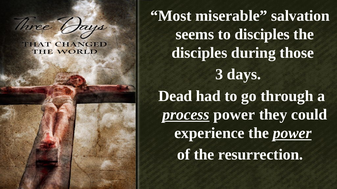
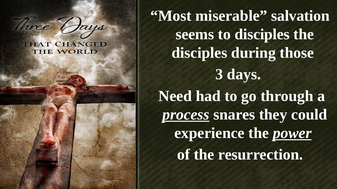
Dead: Dead -> Need (175, 96)
process power: power -> snares (234, 115)
